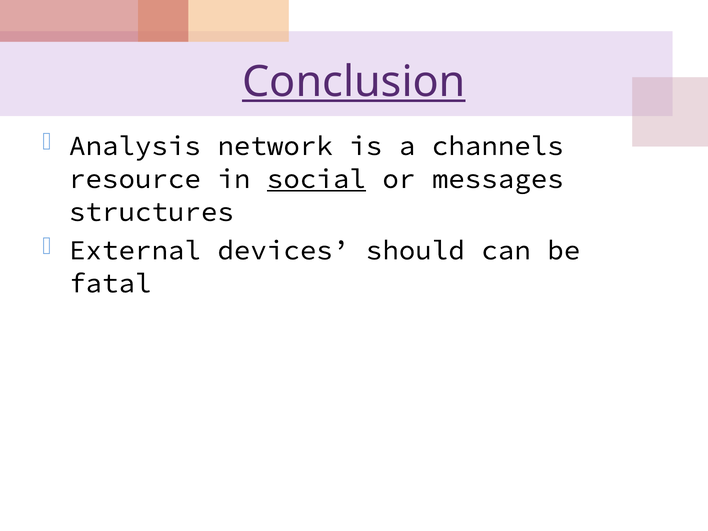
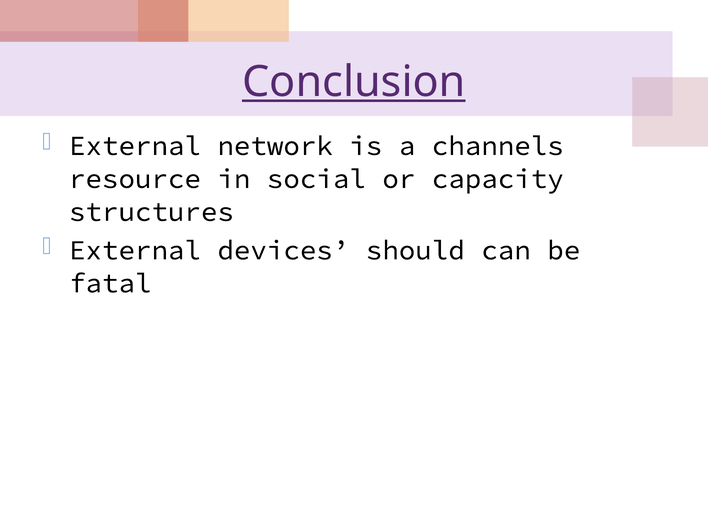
Analysis: Analysis -> External (135, 146)
social underline: present -> none (316, 179)
messages: messages -> capacity (498, 179)
